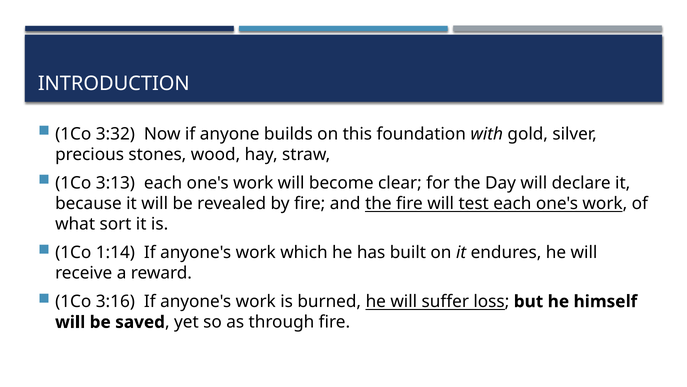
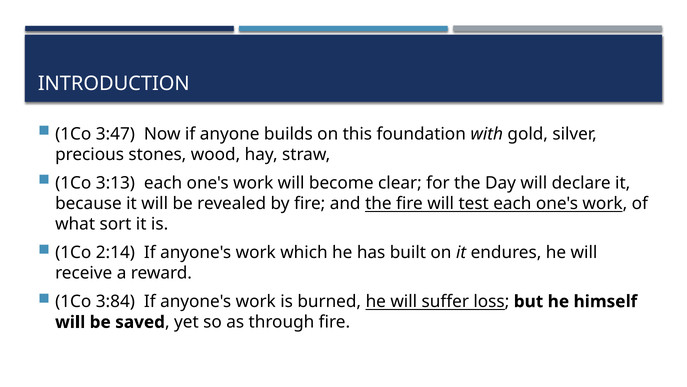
3:32: 3:32 -> 3:47 (115, 134)
1:14: 1:14 -> 2:14 (115, 252)
3:16: 3:16 -> 3:84 (115, 301)
